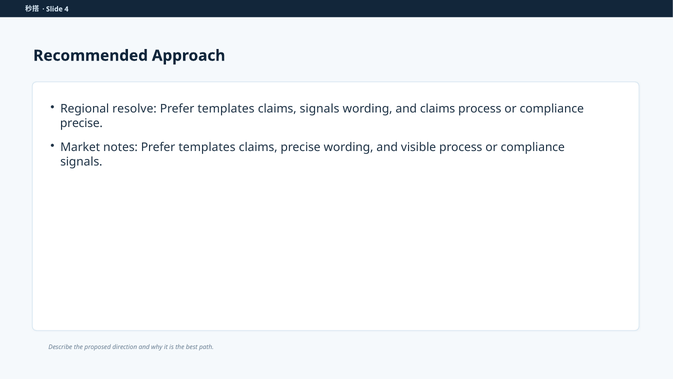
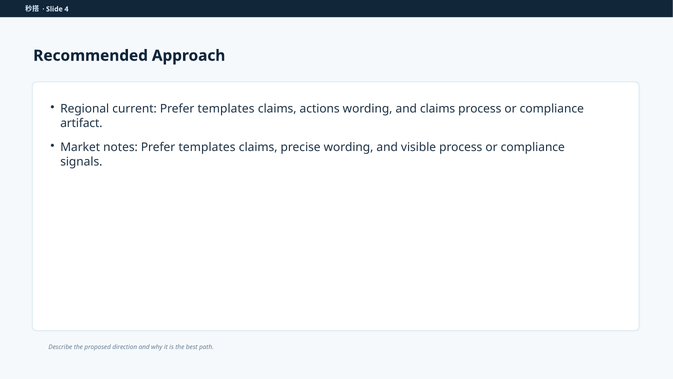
resolve: resolve -> current (135, 109)
claims signals: signals -> actions (320, 109)
precise: precise -> artifact (81, 123)
